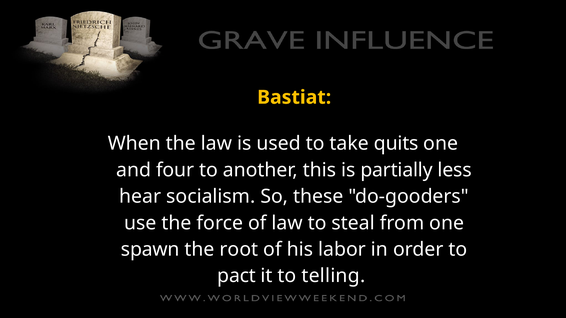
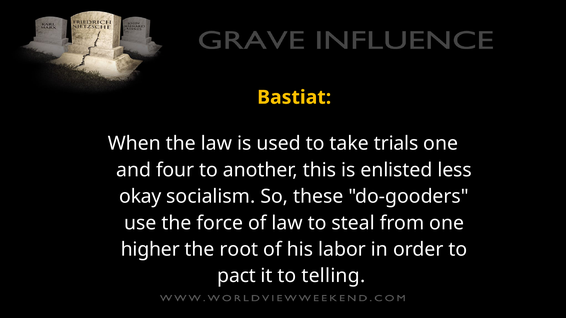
quits: quits -> trials (396, 144)
partially: partially -> enlisted (396, 170)
hear: hear -> okay (140, 197)
spawn: spawn -> higher (150, 250)
